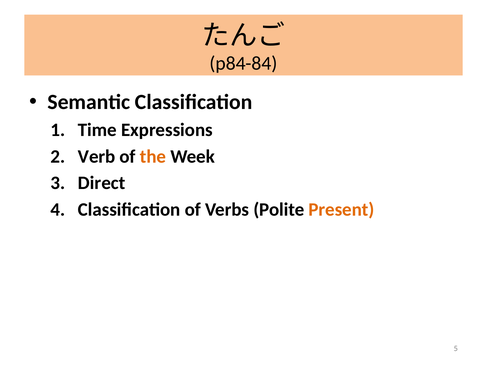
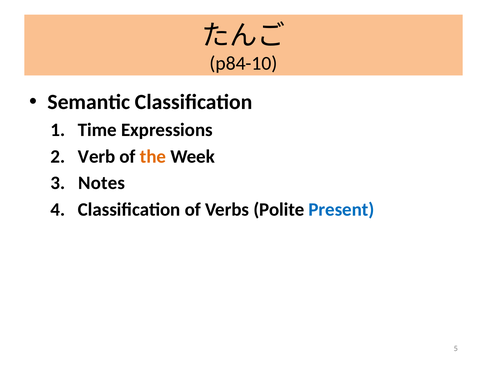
p84-84: p84-84 -> p84-10 (243, 63)
Direct: Direct -> Notes (102, 183)
Present colour: orange -> blue (341, 210)
